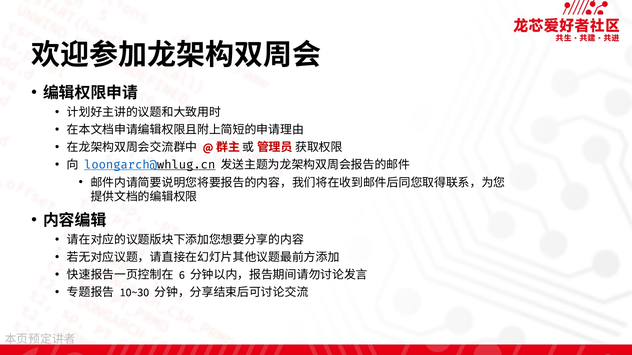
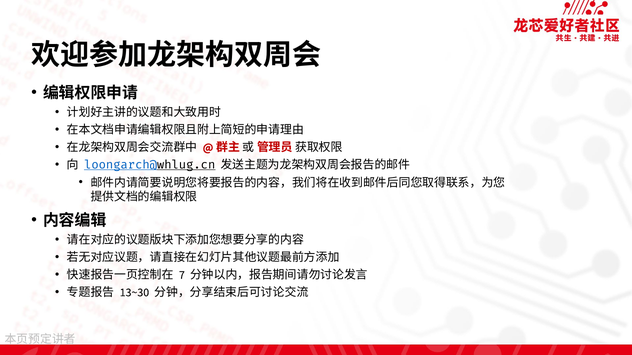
6: 6 -> 7 (182, 275)
10~30: 10~30 -> 13~30 (134, 293)
